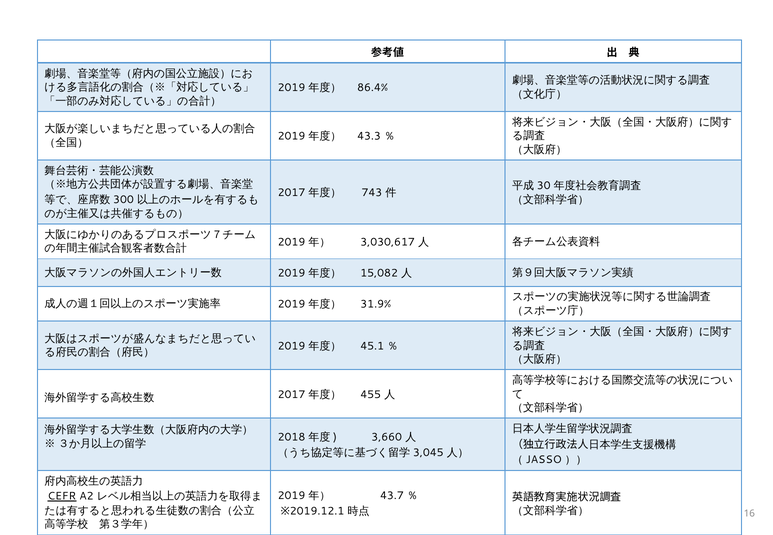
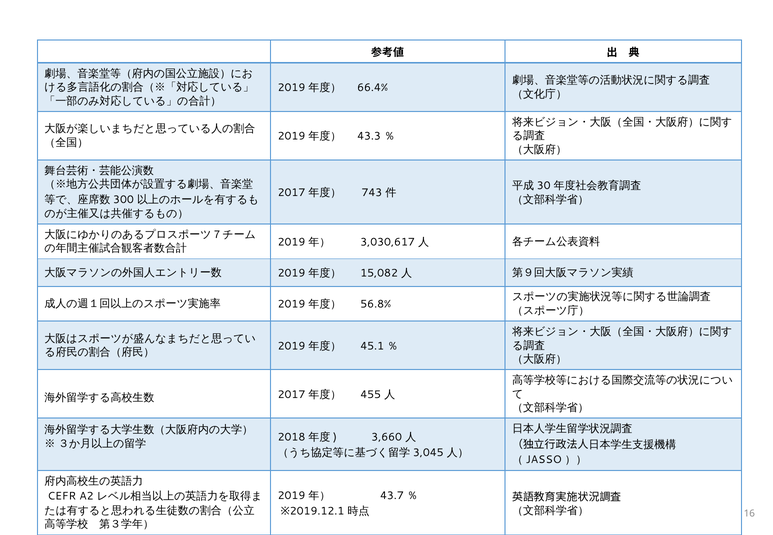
86.4%: 86.4% -> 66.4% (373, 88)
31.9%: 31.9% -> 56.8% (376, 304)
CEFR underline: present -> none (62, 497)
